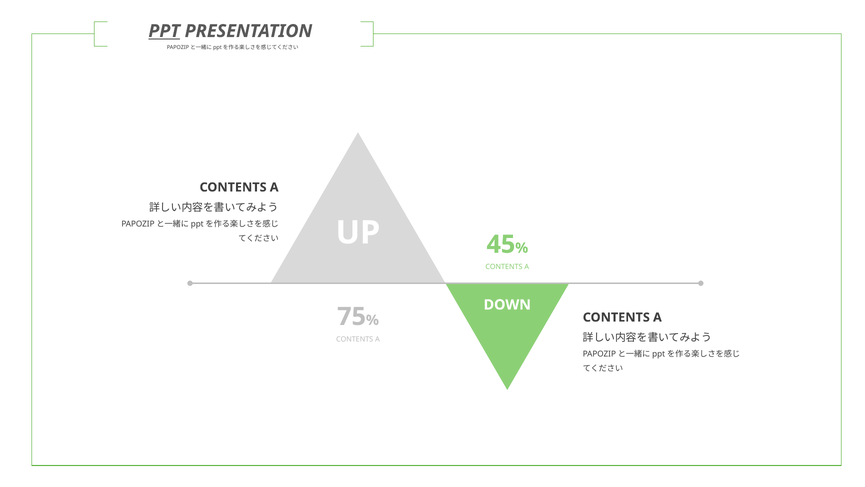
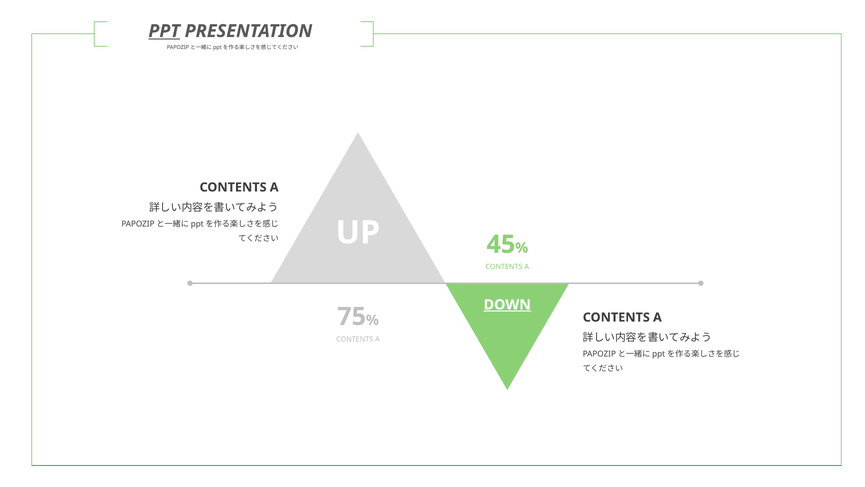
DOWN underline: none -> present (507, 305)
